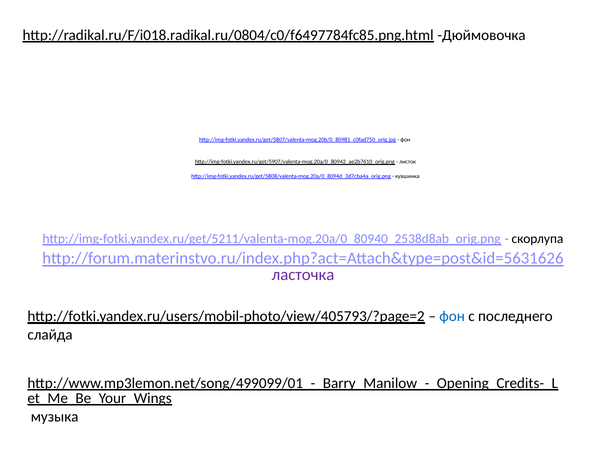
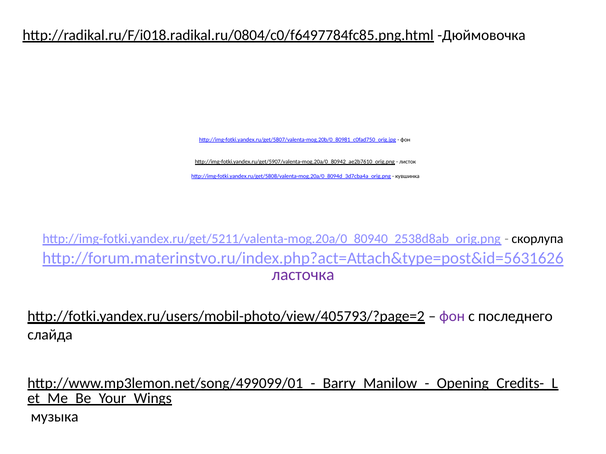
фон colour: blue -> purple (452, 317)
